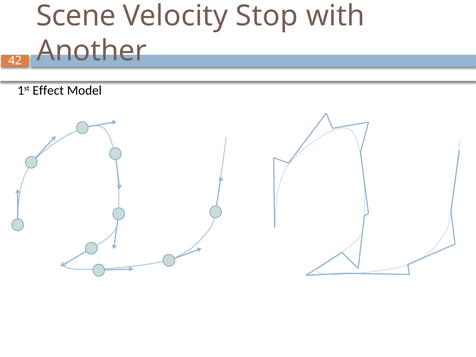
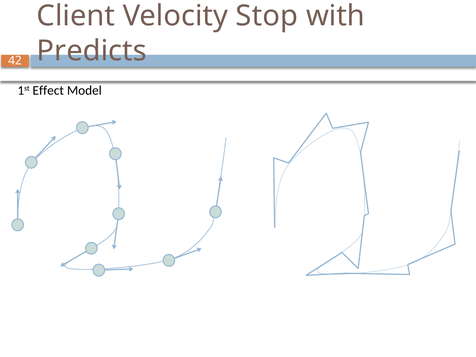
Scene: Scene -> Client (76, 16)
Another: Another -> Predicts (92, 51)
